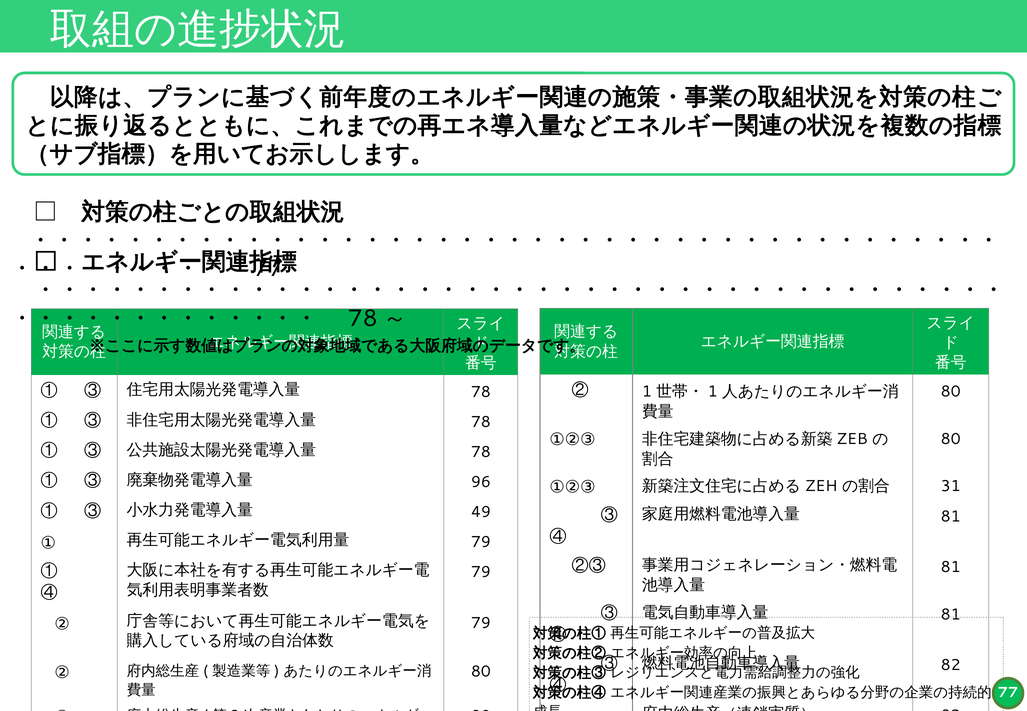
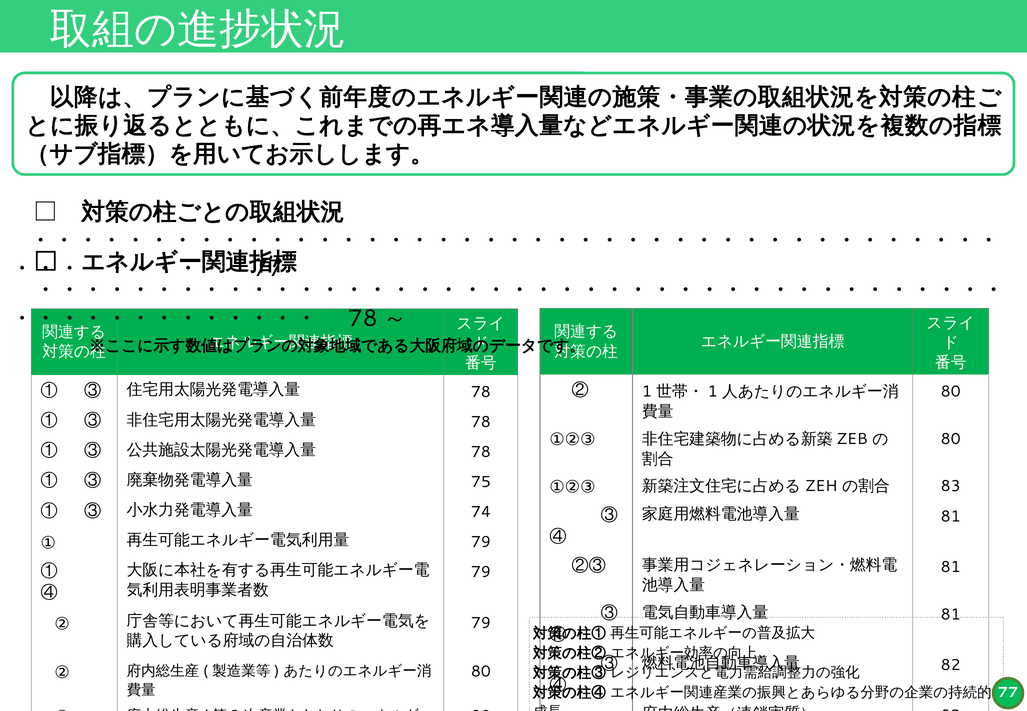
96: 96 -> 75 (481, 482)
31: 31 -> 83 (951, 486)
49: 49 -> 74 (481, 512)
